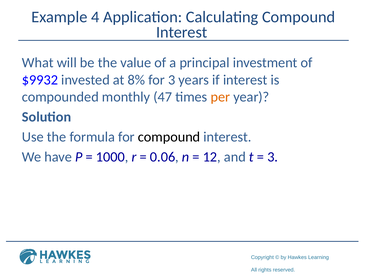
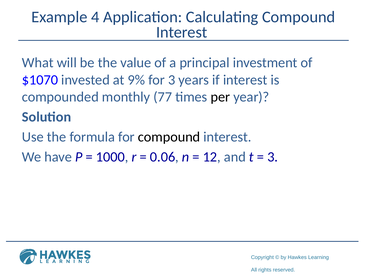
$9932: $9932 -> $1070 (40, 80)
8%: 8% -> 9% (136, 80)
47: 47 -> 77 (163, 97)
per colour: orange -> black (220, 97)
